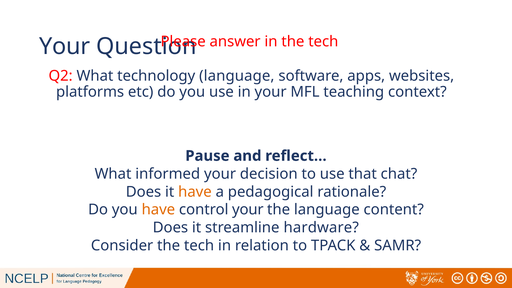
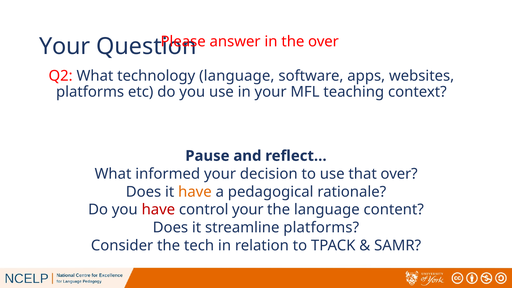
in the tech: tech -> over (323, 41)
that chat: chat -> over (399, 174)
have colour: orange -> red (158, 210)
streamline hardware: hardware -> platforms (321, 228)
